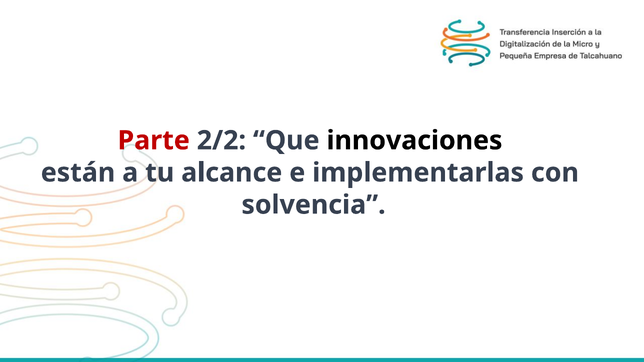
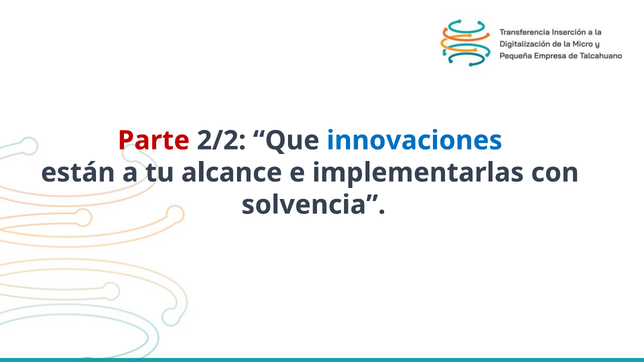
innovaciones colour: black -> blue (414, 141)
